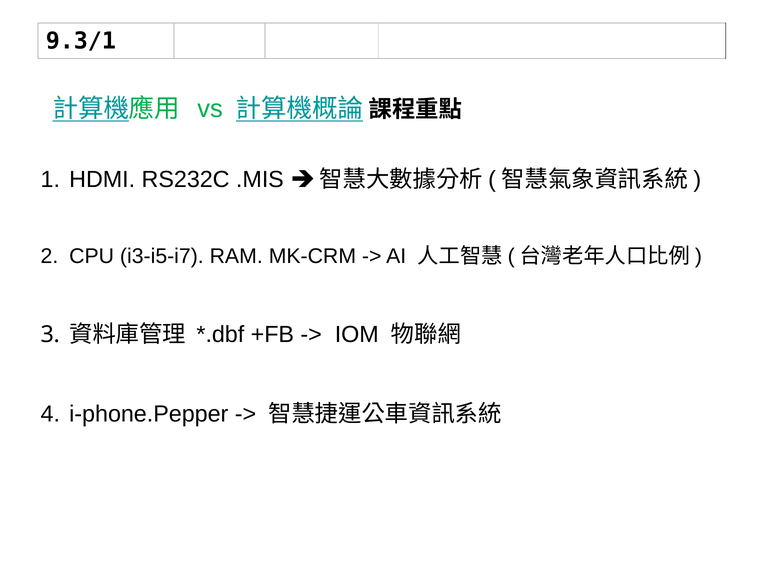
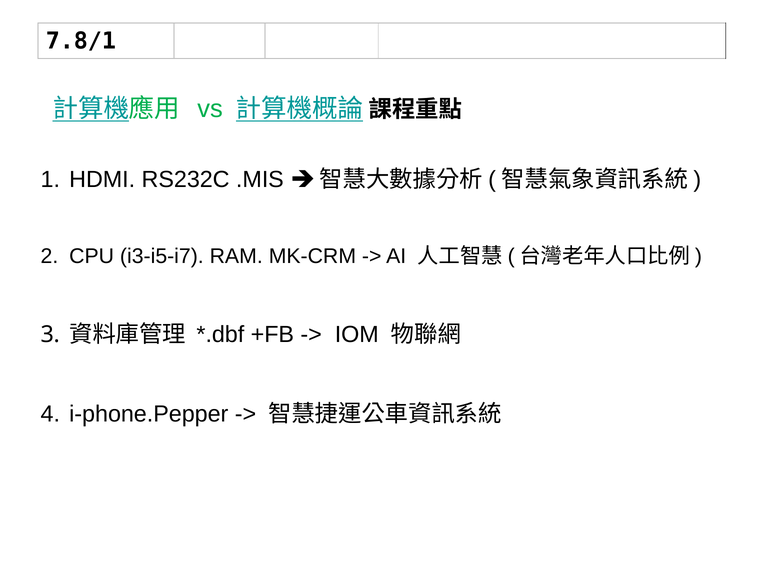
9.3/1: 9.3/1 -> 7.8/1 (81, 41)
